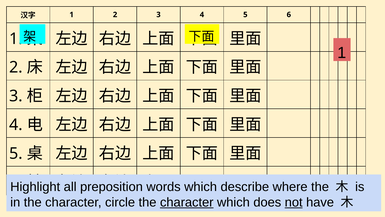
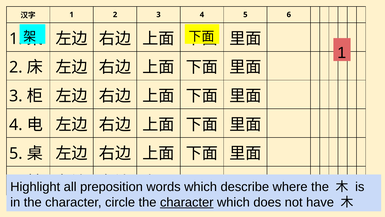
not underline: present -> none (294, 202)
